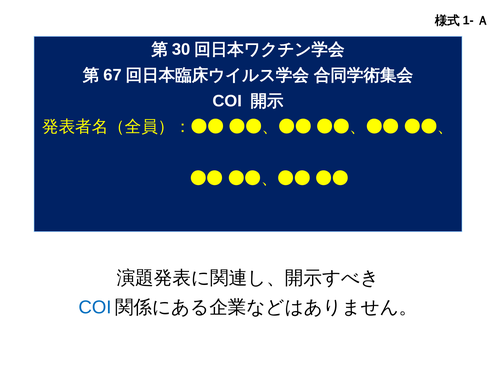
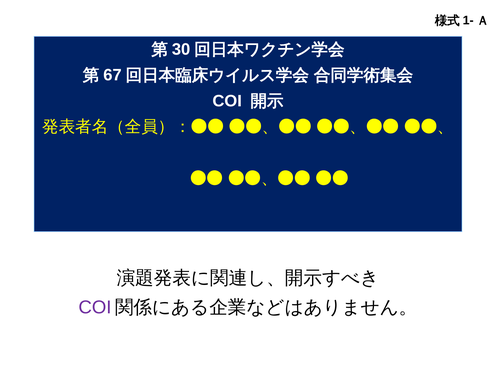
COI colour: blue -> purple (95, 307)
